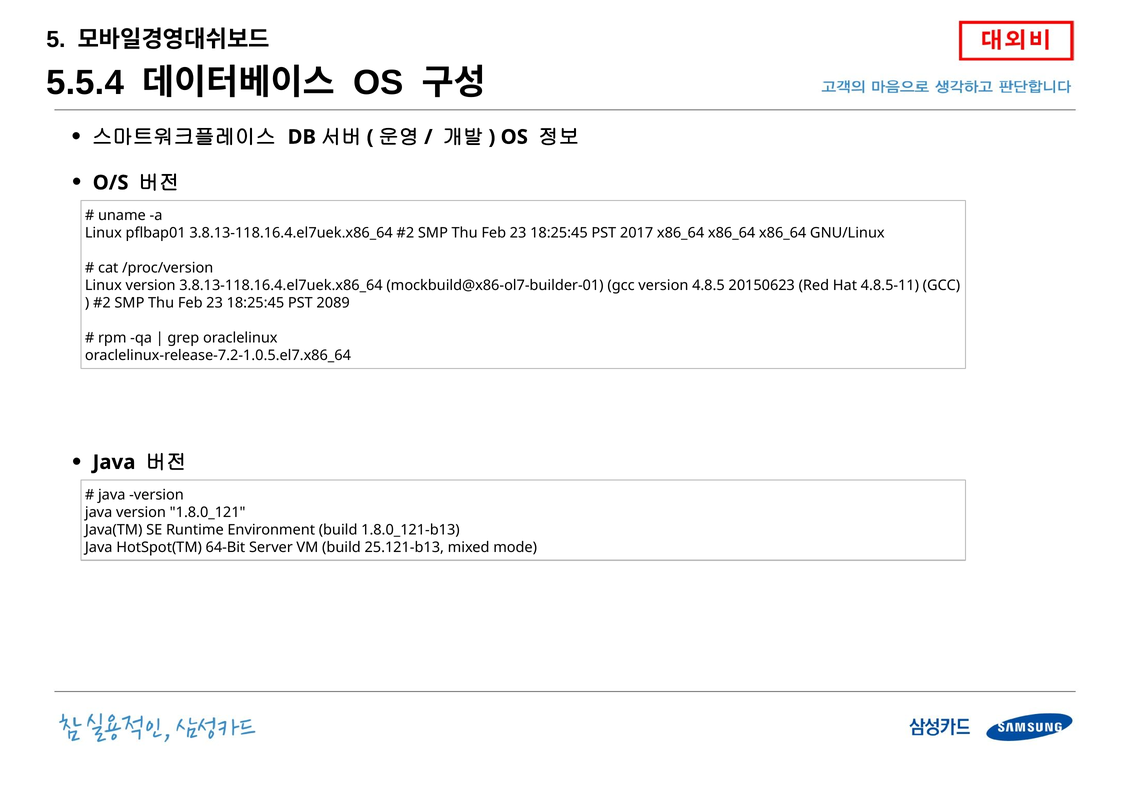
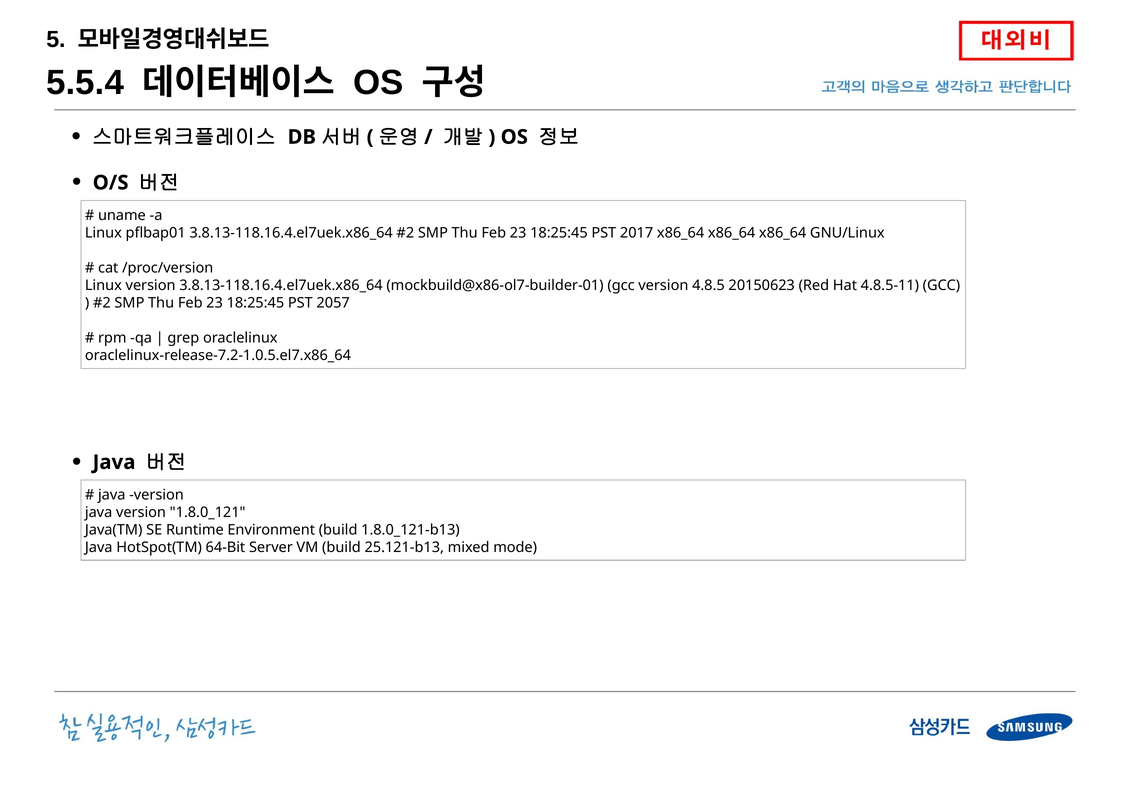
2089: 2089 -> 2057 (333, 303)
